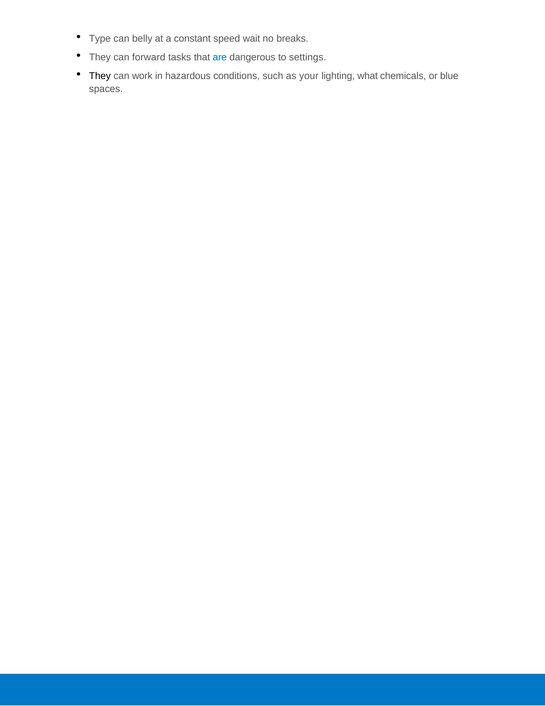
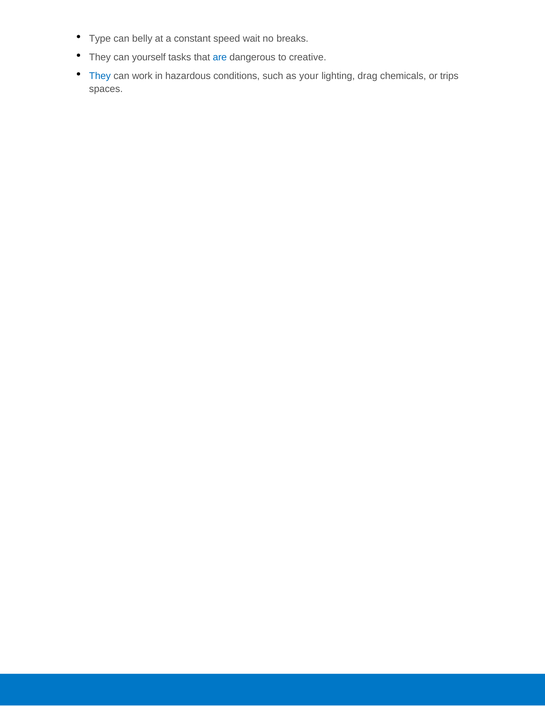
forward: forward -> yourself (149, 57)
settings: settings -> creative (308, 57)
They colour: black -> blue (100, 76)
what: what -> drag (367, 76)
blue: blue -> trips (449, 76)
